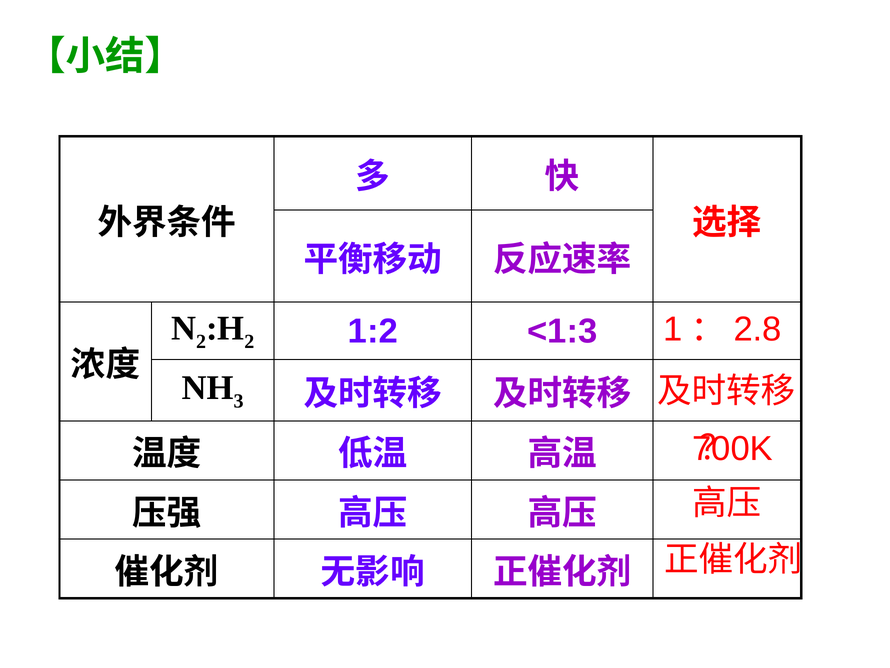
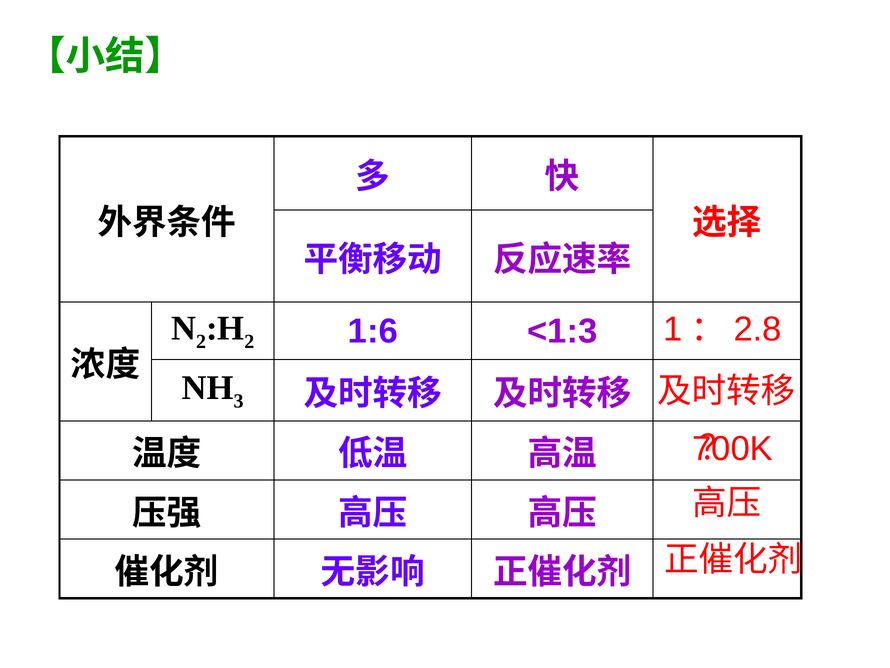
1:2: 1:2 -> 1:6 (373, 331)
